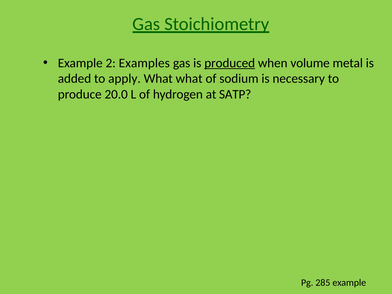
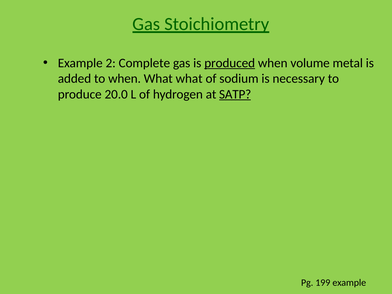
Examples: Examples -> Complete (144, 63)
to apply: apply -> when (125, 79)
SATP underline: none -> present (235, 94)
285: 285 -> 199 (323, 283)
